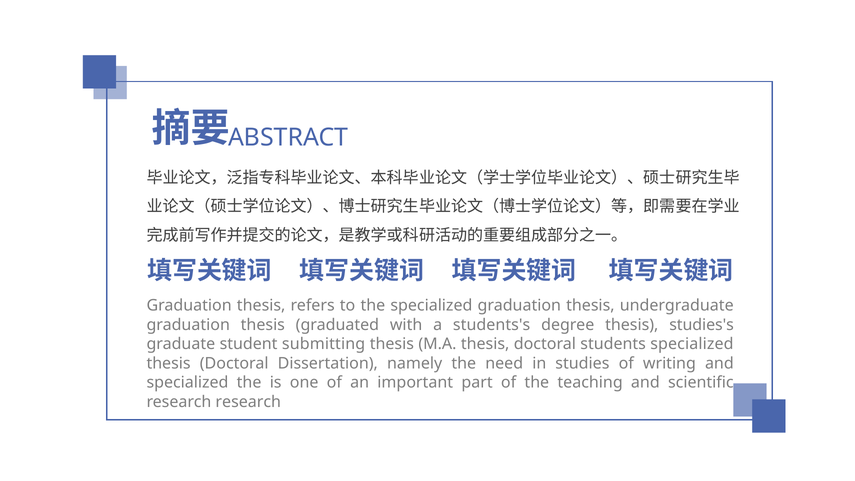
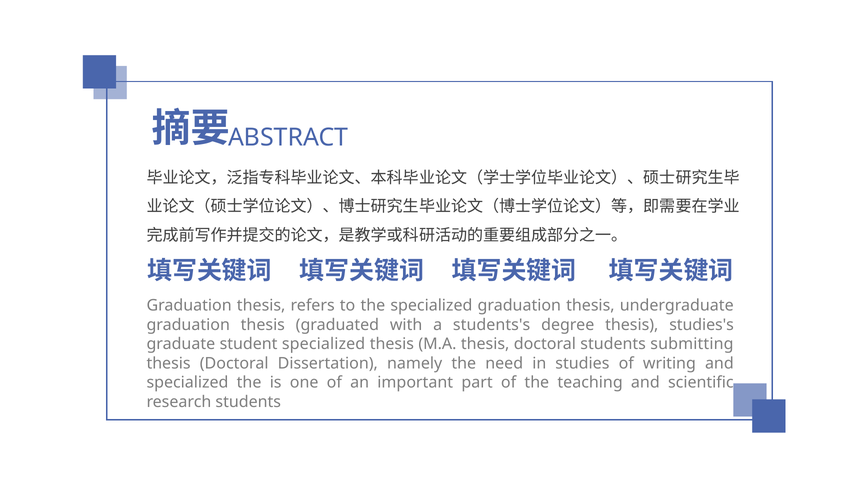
student submitting: submitting -> specialized (324, 344)
students specialized: specialized -> submitting (692, 344)
research research: research -> students (248, 402)
